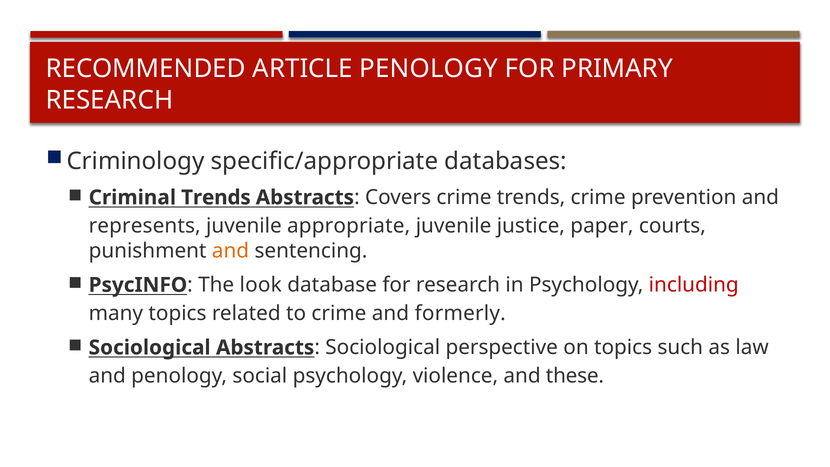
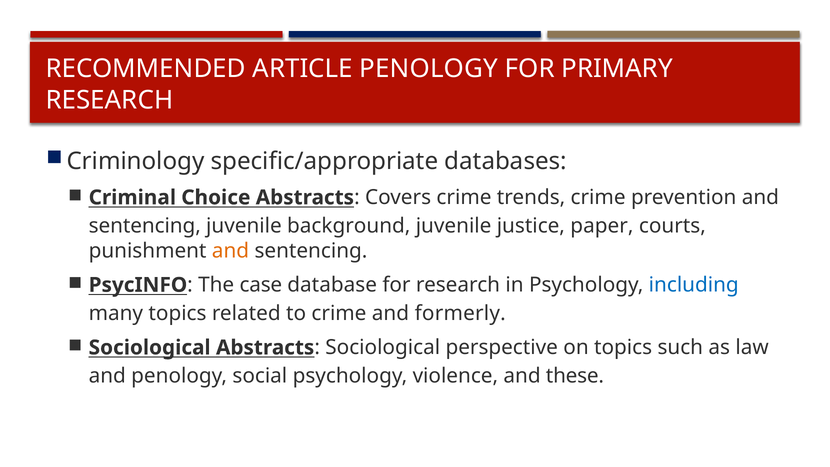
Criminal Trends: Trends -> Choice (216, 197)
represents: represents -> sentencing (145, 226)
appropriate: appropriate -> background (349, 226)
look: look -> case (261, 285)
including colour: red -> blue (694, 285)
